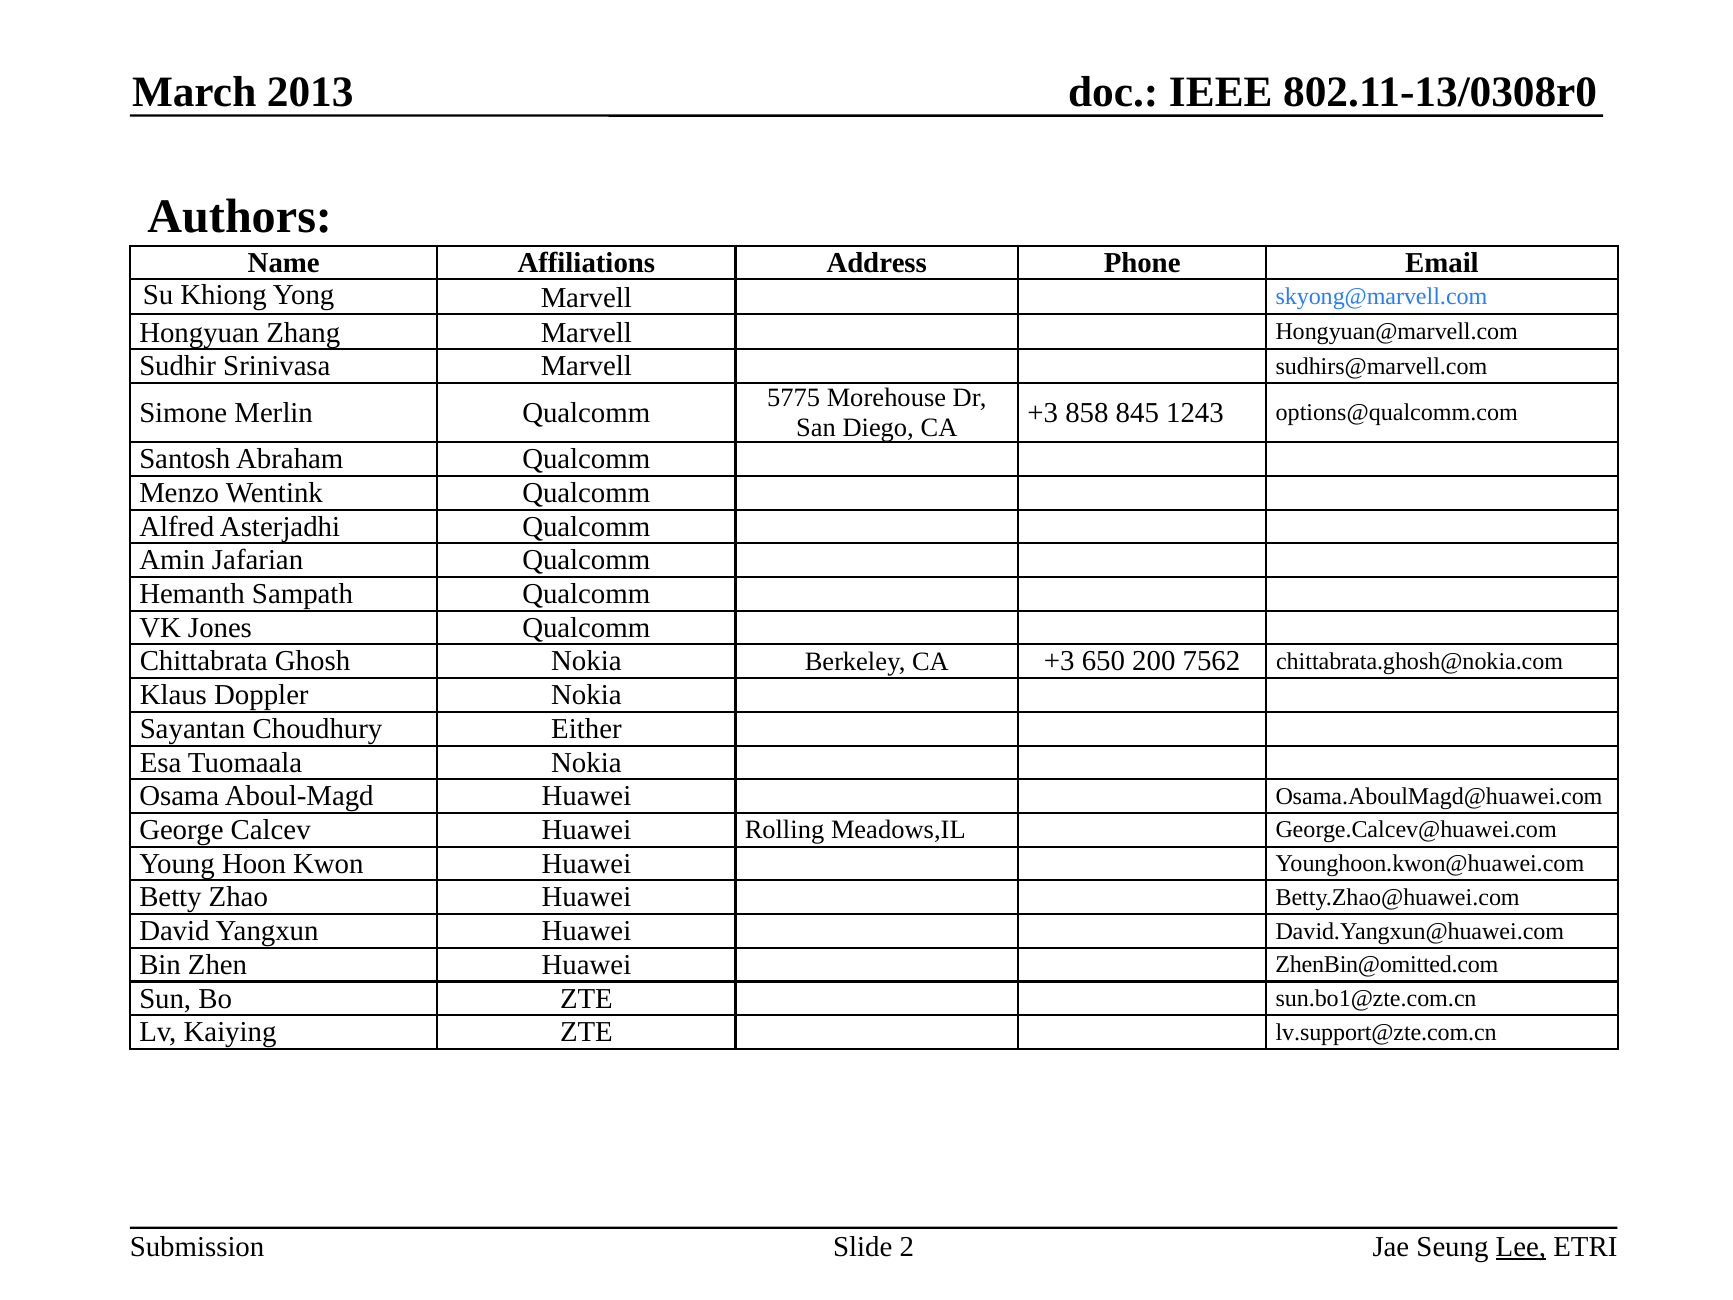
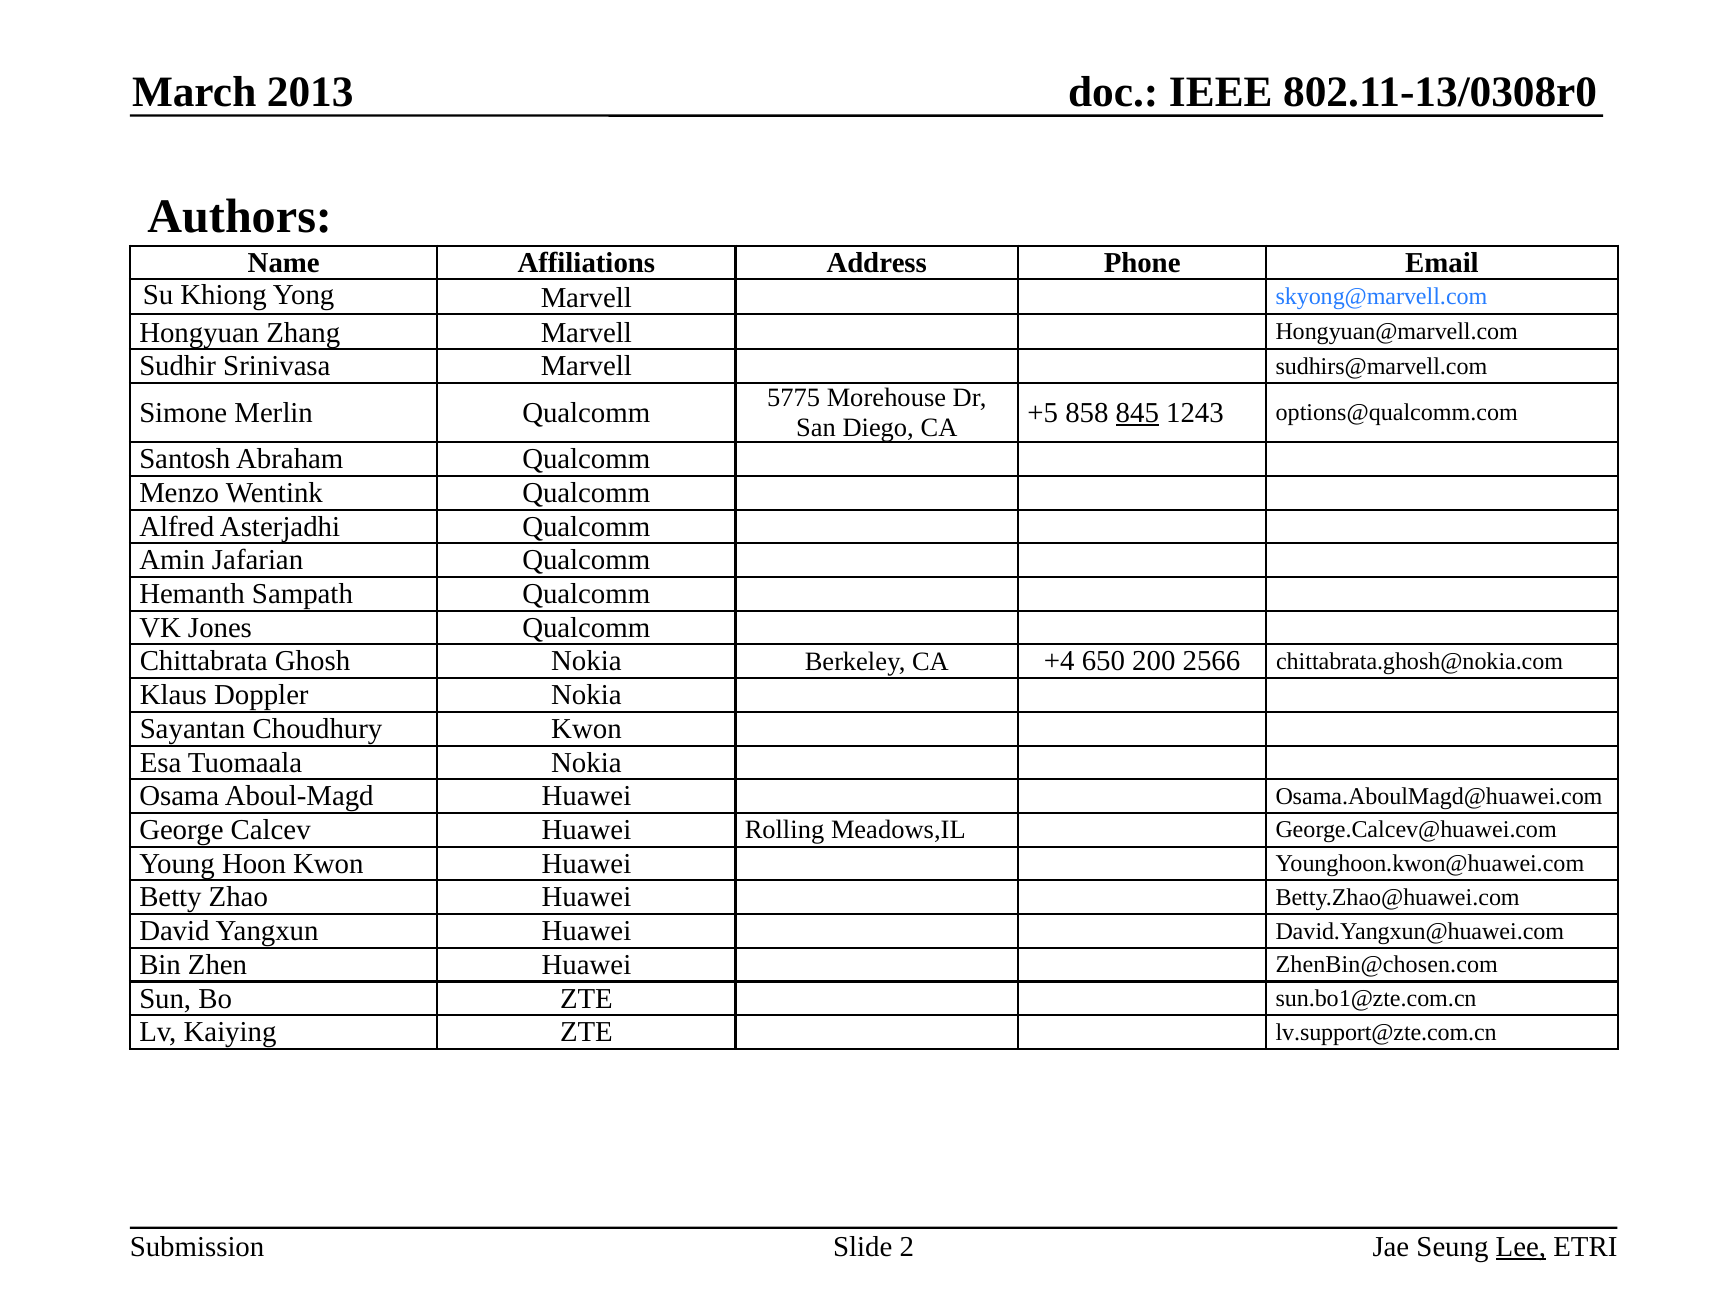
+3: +3 -> +5 (1043, 413)
845 underline: none -> present (1137, 413)
Berkeley CA +3: +3 -> +4 (1059, 661)
7562: 7562 -> 2566 (1211, 661)
Choudhury Either: Either -> Kwon (586, 729)
ZhenBin@omitted.com: ZhenBin@omitted.com -> ZhenBin@chosen.com (1387, 965)
